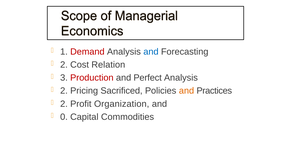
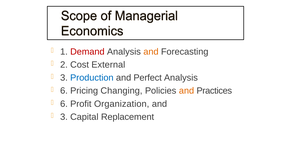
and colour: blue -> orange (151, 52)
Relation: Relation -> External (108, 65)
Production colour: red -> blue (92, 78)
2: 2 -> 6 (64, 91)
Sacrificed: Sacrificed -> Changing (121, 91)
2: 2 -> 6 (64, 104)
0: 0 -> 3 (64, 117)
Commodities: Commodities -> Replacement (128, 117)
